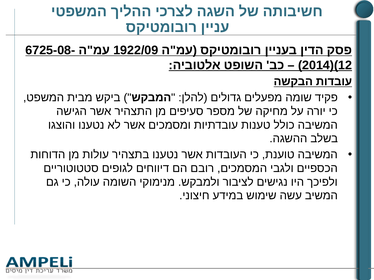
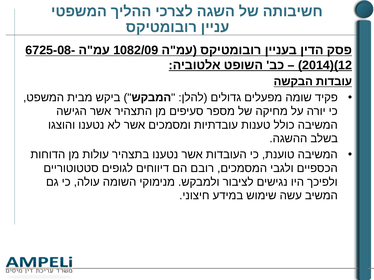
1922/09: 1922/09 -> 1082/09 (136, 50)
